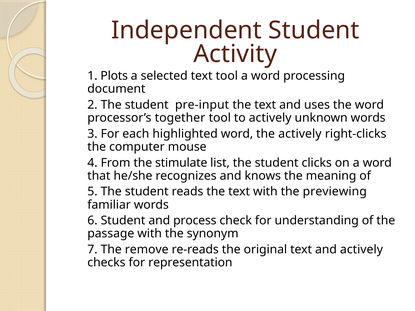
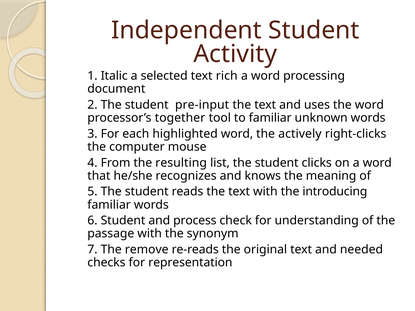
Plots: Plots -> Italic (114, 76)
text tool: tool -> rich (227, 76)
to actively: actively -> familiar (270, 118)
stimulate: stimulate -> resulting (181, 163)
previewing: previewing -> introducing (335, 192)
and actively: actively -> needed (361, 250)
